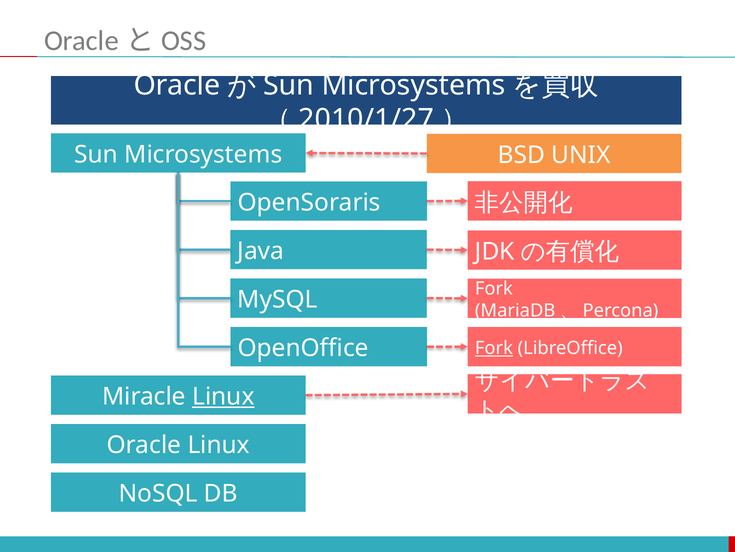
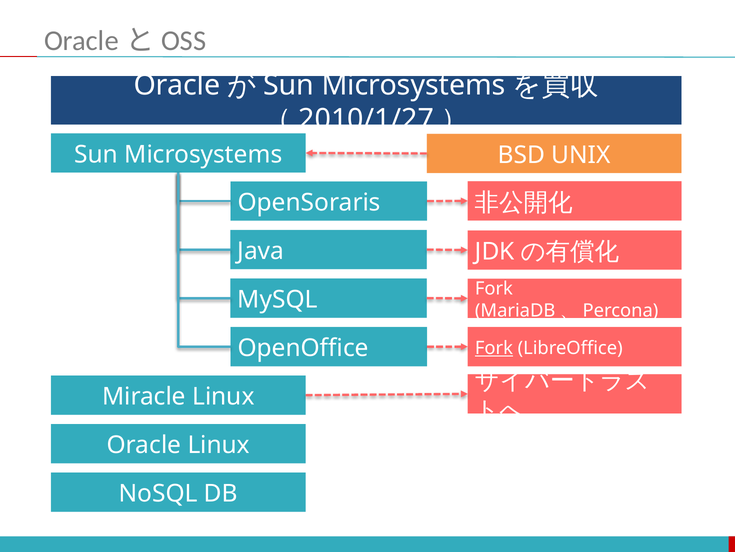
Linux underline: present -> none (223, 396)
